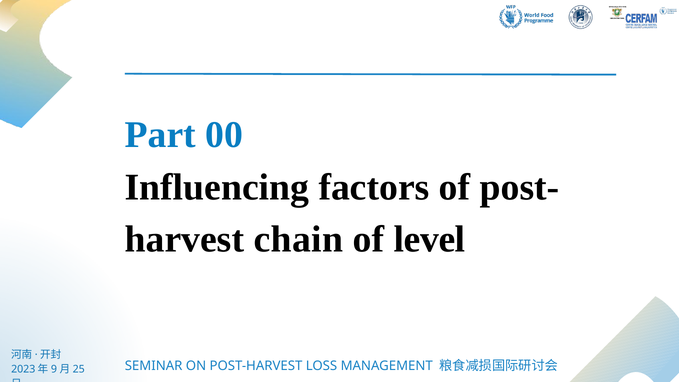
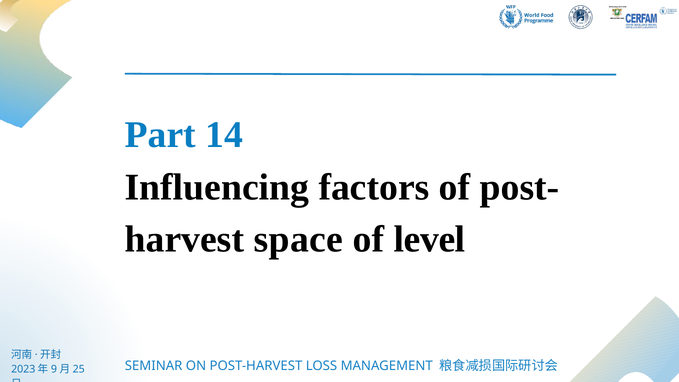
00: 00 -> 14 (224, 135)
chain: chain -> space (298, 239)
